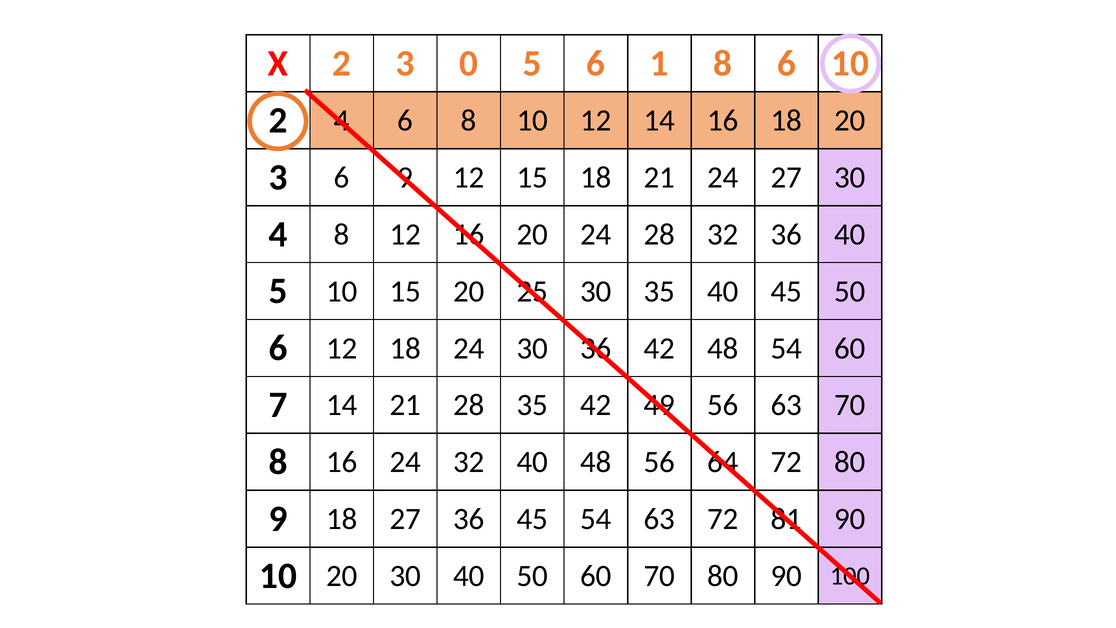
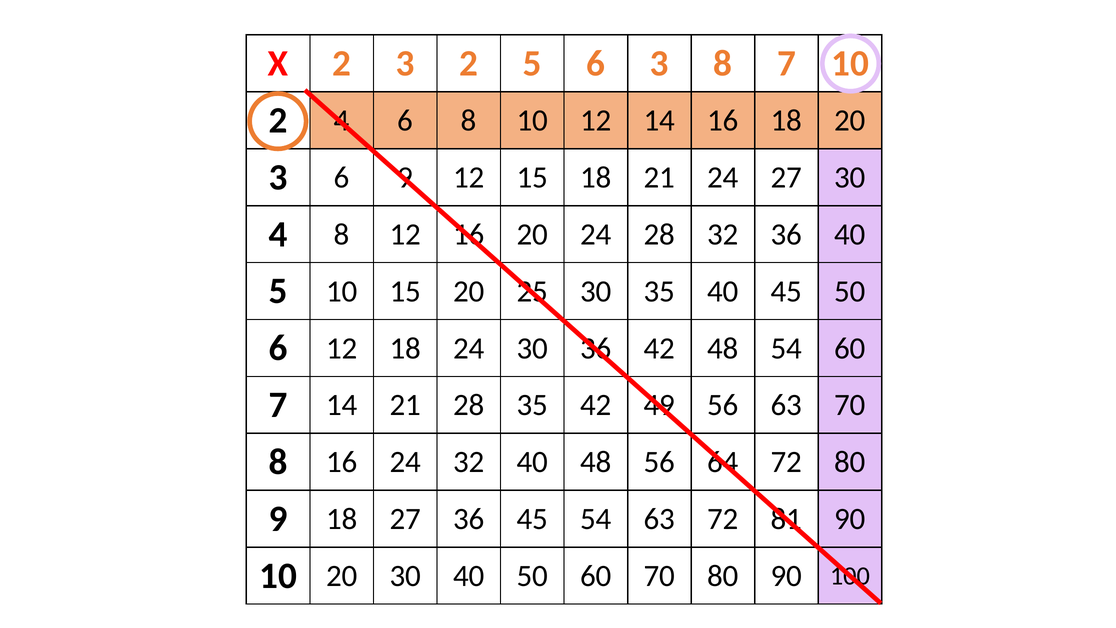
3 0: 0 -> 2 (469, 63)
6 1: 1 -> 3 (659, 63)
8 6: 6 -> 7 (786, 63)
